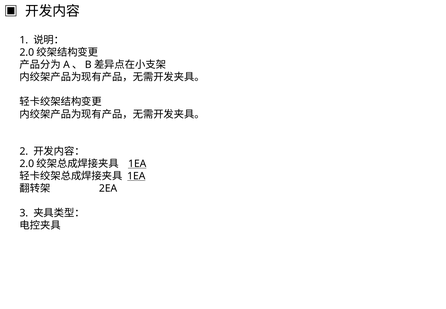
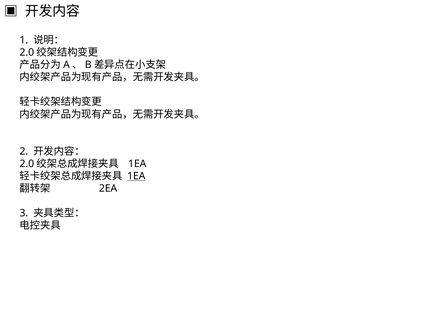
1EA underline: present -> none (137, 164)
